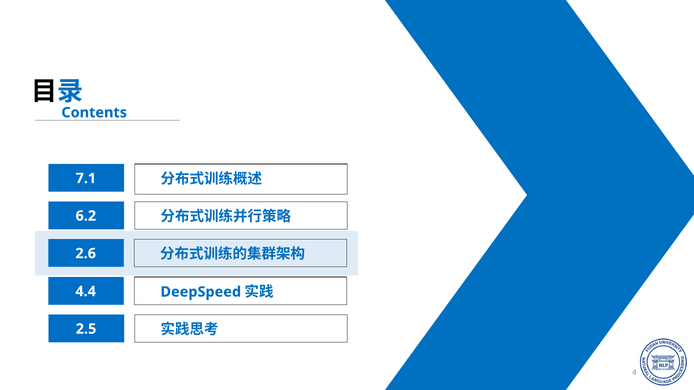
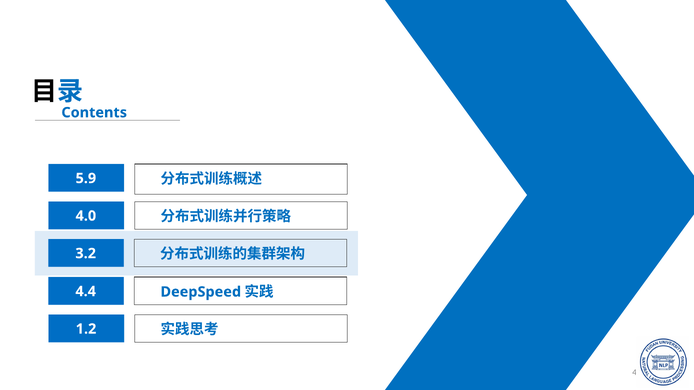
7.1: 7.1 -> 5.9 (86, 179)
6.2: 6.2 -> 4.0 (86, 216)
2.6: 2.6 -> 3.2 (86, 254)
2.5: 2.5 -> 1.2 (86, 329)
